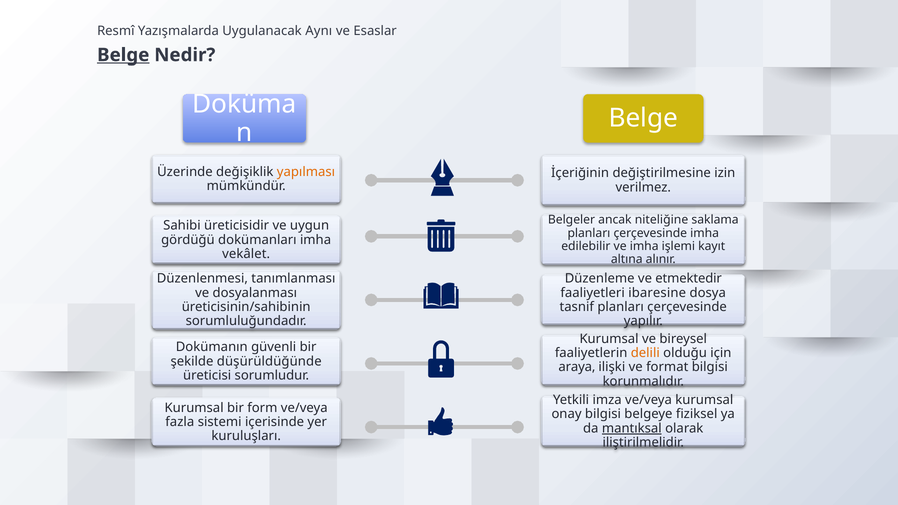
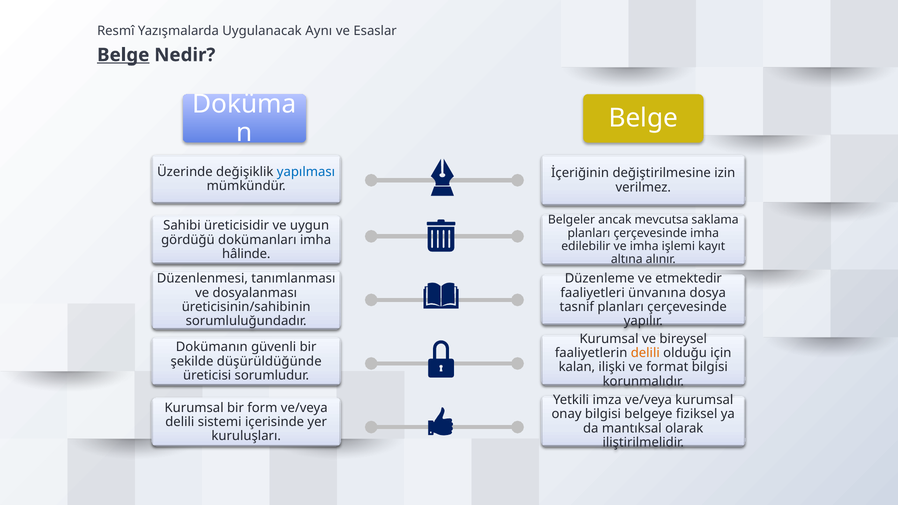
yapılması colour: orange -> blue (306, 172)
niteliğine: niteliğine -> mevcutsa (662, 220)
vekâlet: vekâlet -> hâlinde (246, 254)
ibaresine: ibaresine -> ünvanına (657, 293)
araya: araya -> kalan (577, 367)
fazla: fazla -> delili (180, 422)
mantıksal underline: present -> none (632, 428)
